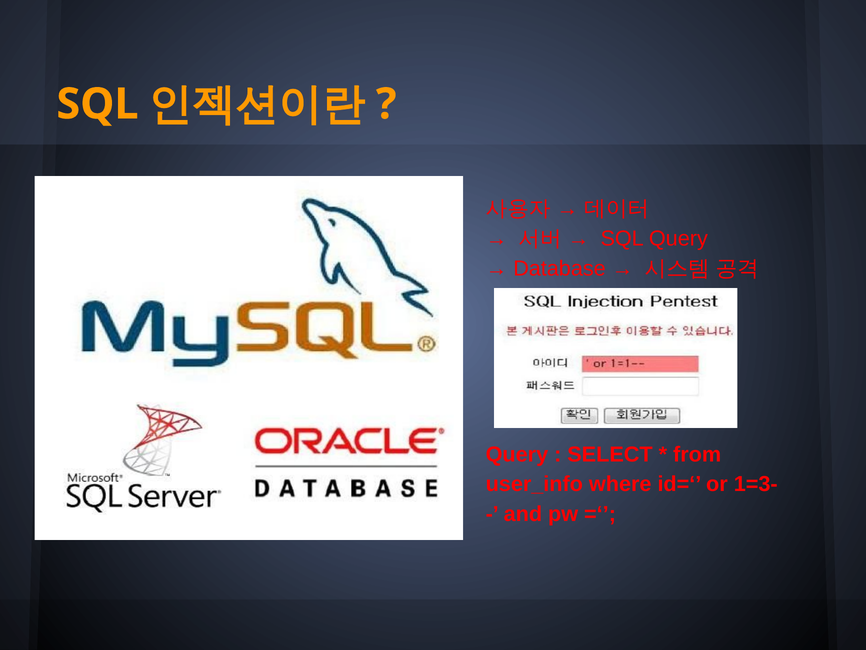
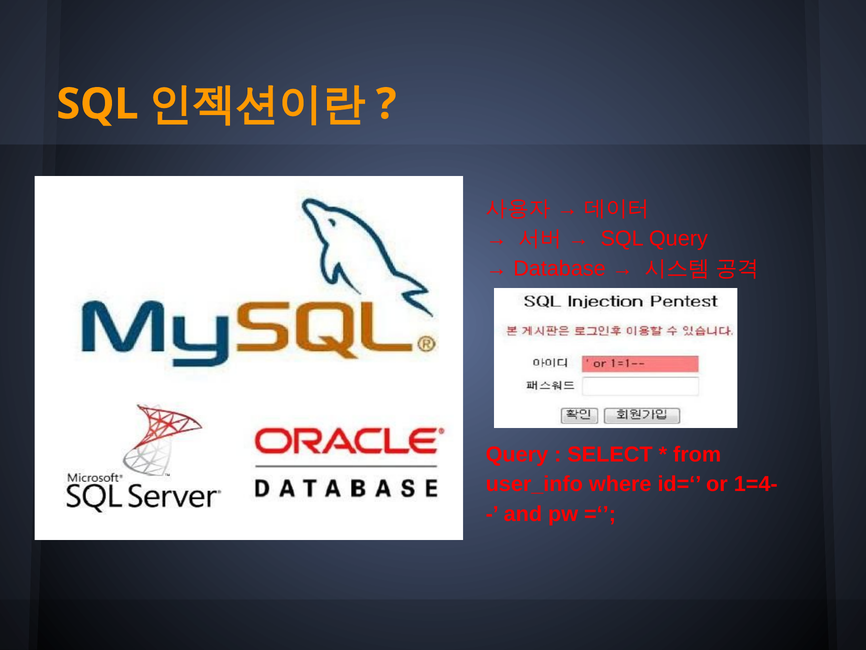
1=3-: 1=3- -> 1=4- (756, 484)
